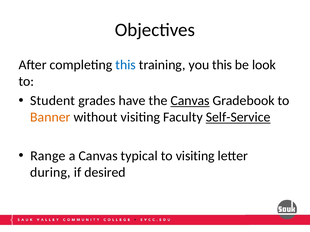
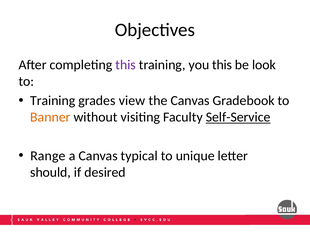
this colour: blue -> purple (126, 65)
Student: Student -> Training (53, 101)
have: have -> view (132, 101)
Canvas underline: present -> none (190, 101)
to visiting: visiting -> unique (195, 156)
during: during -> should (51, 173)
